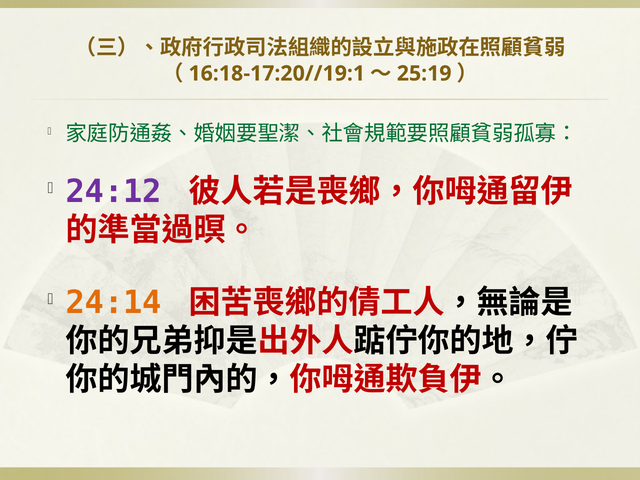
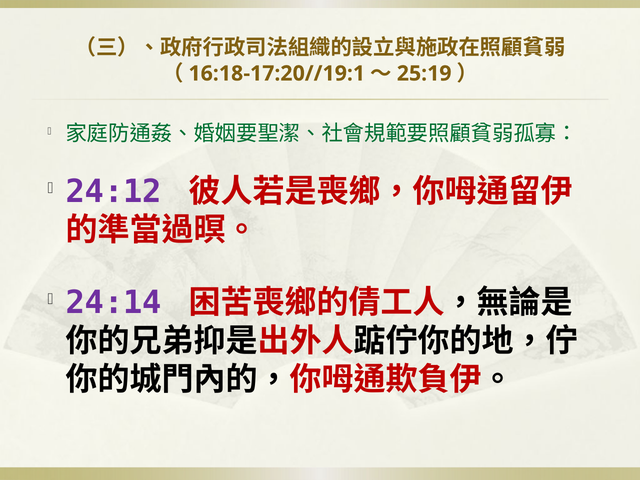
24:14 colour: orange -> purple (114, 303)
